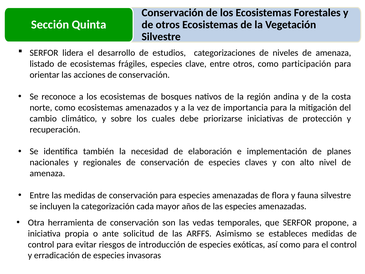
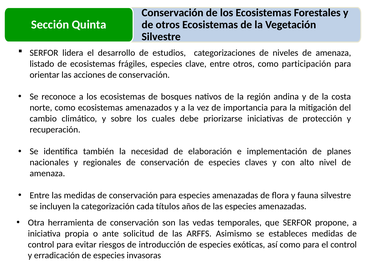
mayor: mayor -> títulos (168, 206)
